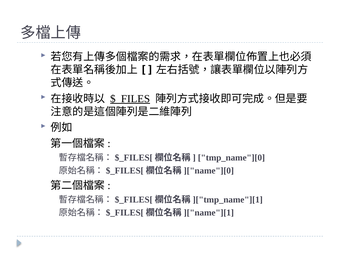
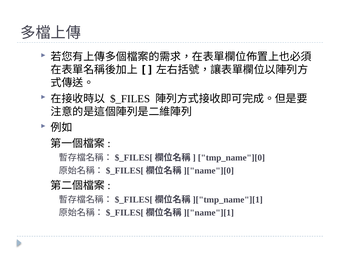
$_FILES underline: present -> none (130, 99)
